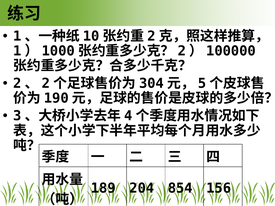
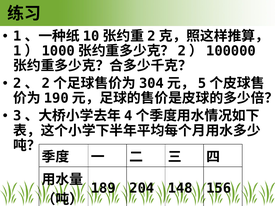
854: 854 -> 148 (180, 188)
